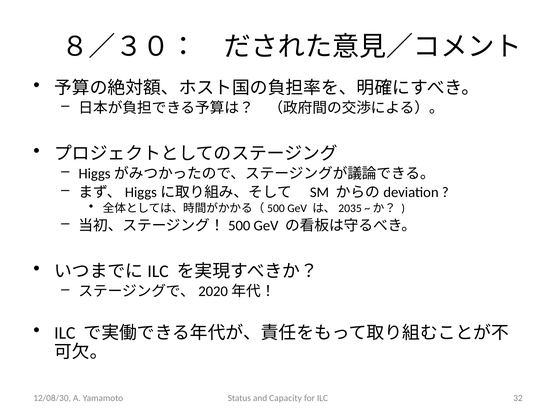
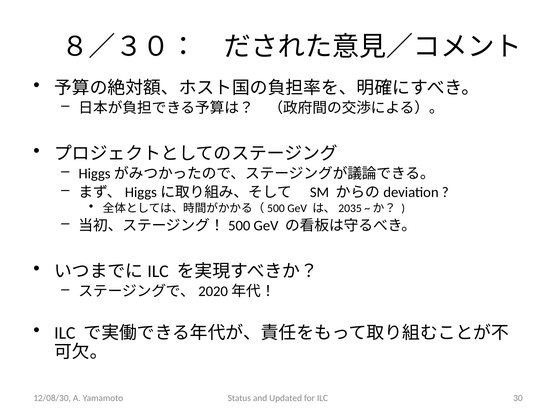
Capacity: Capacity -> Updated (286, 398)
32: 32 -> 30 (518, 398)
